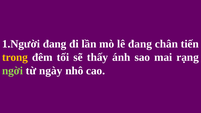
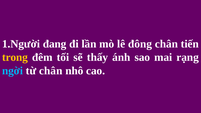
lê đang: đang -> đông (140, 44)
ngời colour: light green -> light blue (13, 71)
từ ngày: ngày -> chân (51, 71)
